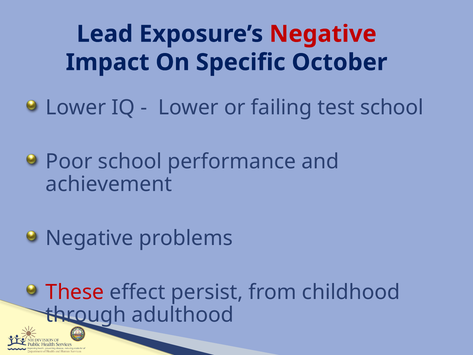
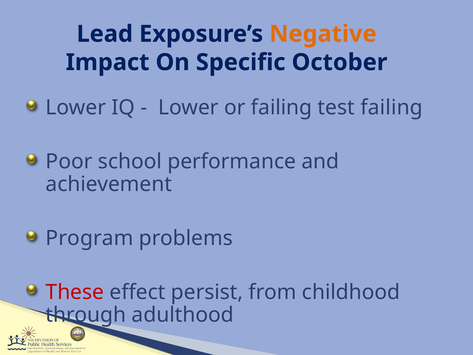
Negative colour: red -> orange (323, 34)
test school: school -> failing (392, 108)
Negative: Negative -> Program (89, 238)
